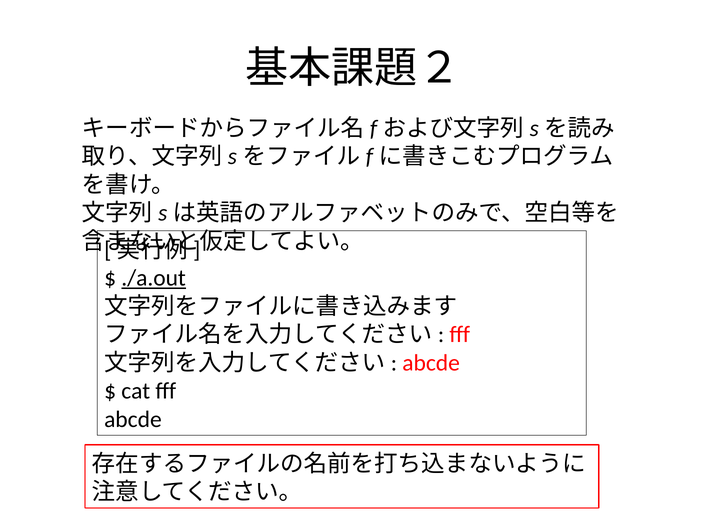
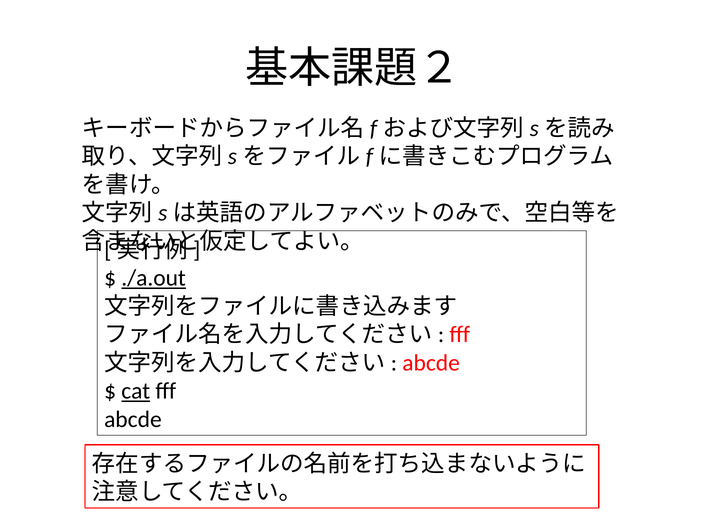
cat underline: none -> present (136, 391)
